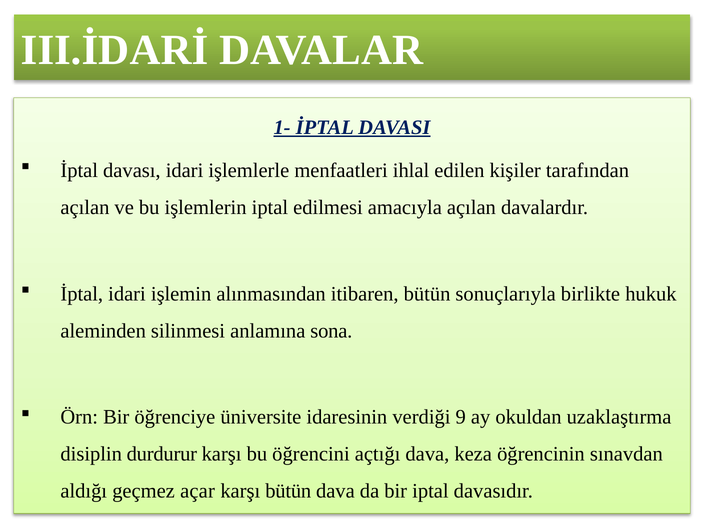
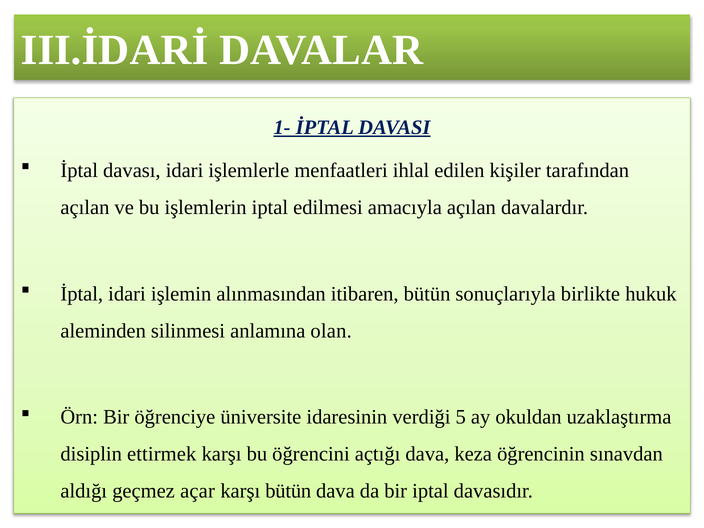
sona: sona -> olan (331, 331)
9: 9 -> 5 (461, 417)
durdurur: durdurur -> ettirmek (162, 454)
